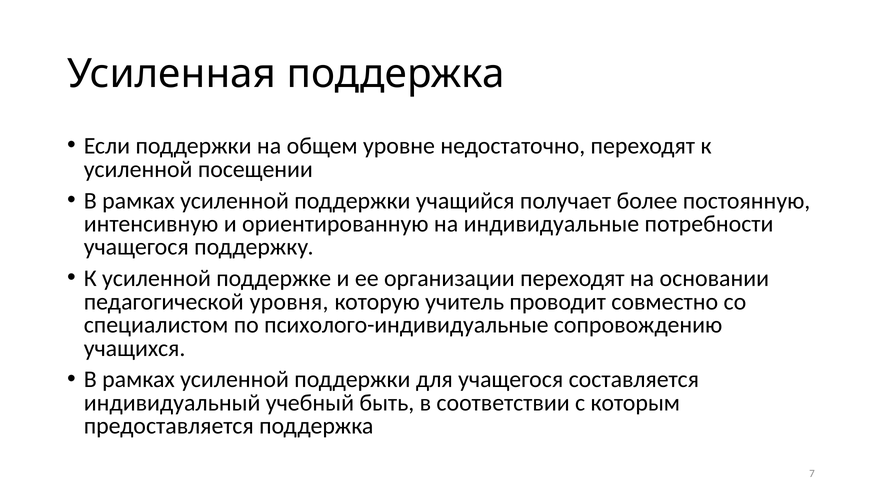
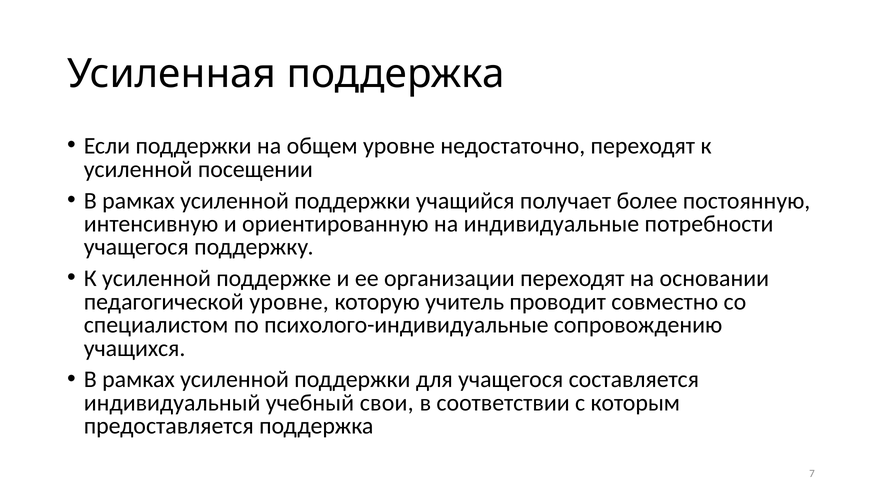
педагогической уровня: уровня -> уровне (289, 302)
быть: быть -> свои (387, 403)
